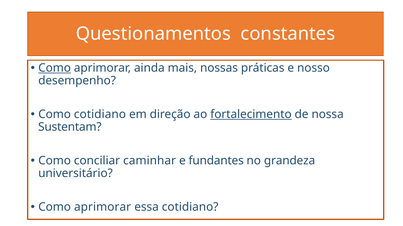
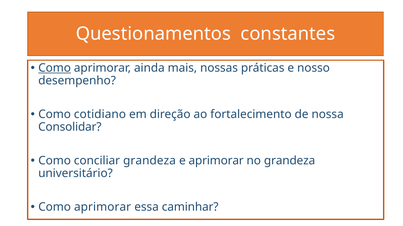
fortalecimento underline: present -> none (251, 115)
Sustentam: Sustentam -> Consolidar (70, 127)
conciliar caminhar: caminhar -> grandeza (150, 161)
e fundantes: fundantes -> aprimorar (216, 161)
essa cotidiano: cotidiano -> caminhar (190, 208)
